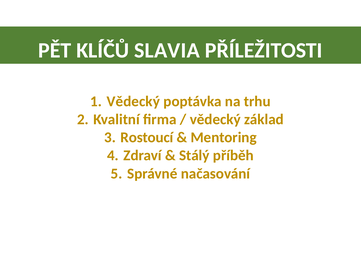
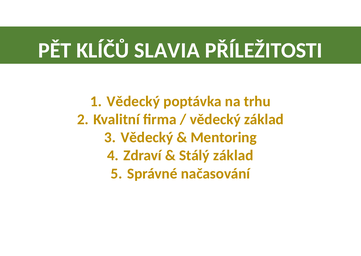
Rostoucí: Rostoucí -> Vědecký (147, 138)
Stálý příběh: příběh -> základ (233, 156)
